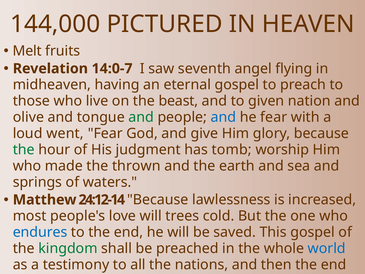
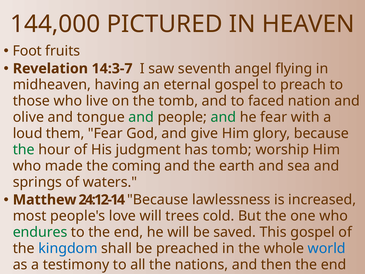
Melt: Melt -> Foot (27, 51)
14:0-7: 14:0-7 -> 14:3-7 (112, 69)
the beast: beast -> tomb (178, 101)
given: given -> faced (266, 101)
and colour: blue -> green (223, 117)
went: went -> them (65, 133)
thrown: thrown -> coming (136, 166)
endures colour: blue -> green (40, 232)
kingdom colour: green -> blue (68, 248)
